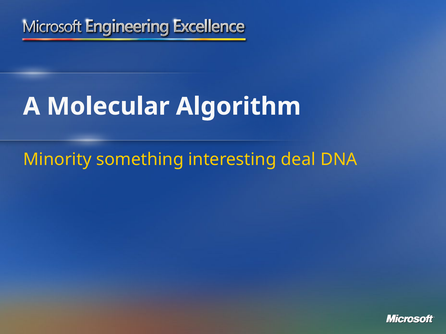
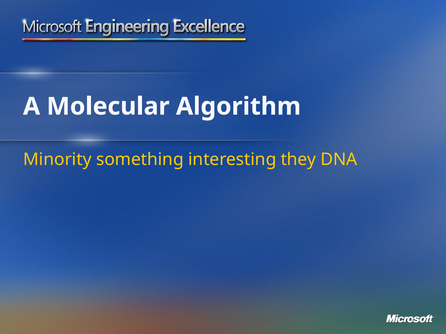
deal: deal -> they (298, 160)
